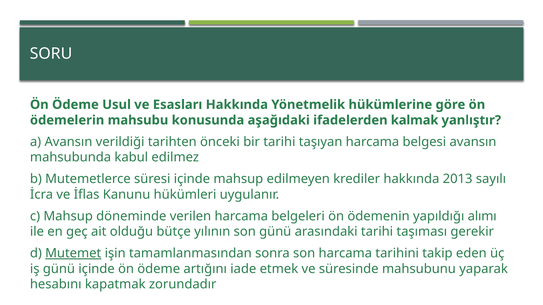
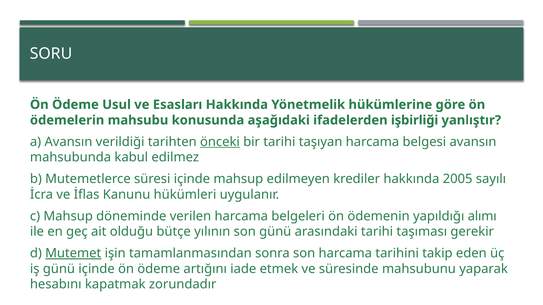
kalmak: kalmak -> işbirliği (415, 120)
önceki underline: none -> present (220, 142)
2013: 2013 -> 2005 (458, 179)
